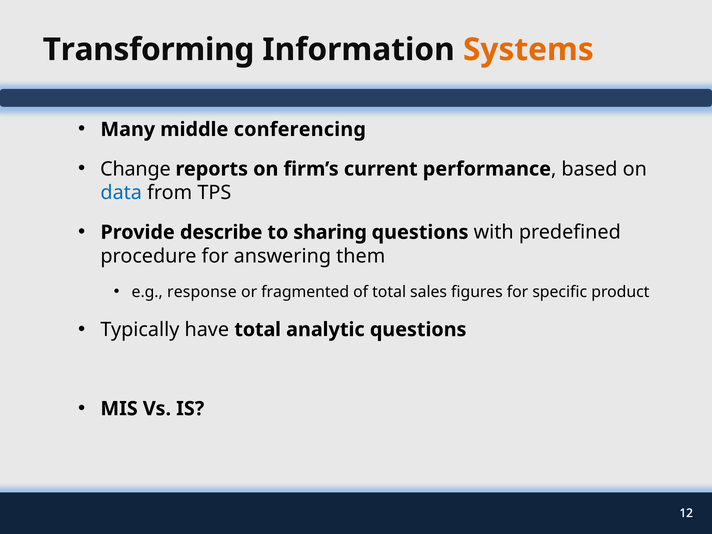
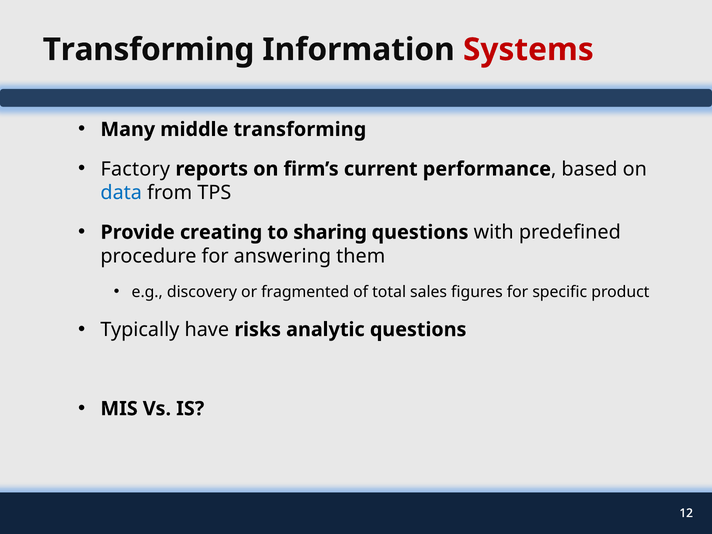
Systems colour: orange -> red (528, 50)
middle conferencing: conferencing -> transforming (300, 129)
Change: Change -> Factory (135, 169)
describe: describe -> creating (221, 232)
response: response -> discovery (202, 292)
have total: total -> risks (258, 330)
